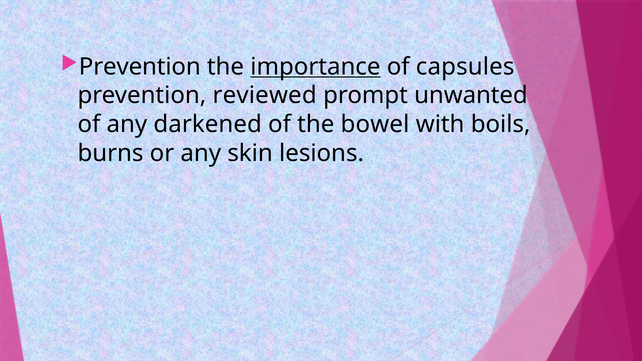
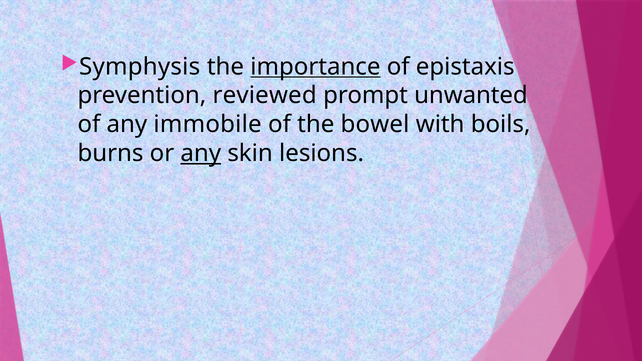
Prevention: Prevention -> Symphysis (140, 67)
capsules: capsules -> epistaxis (465, 67)
darkened: darkened -> immobile (208, 124)
any underline: none -> present (201, 153)
